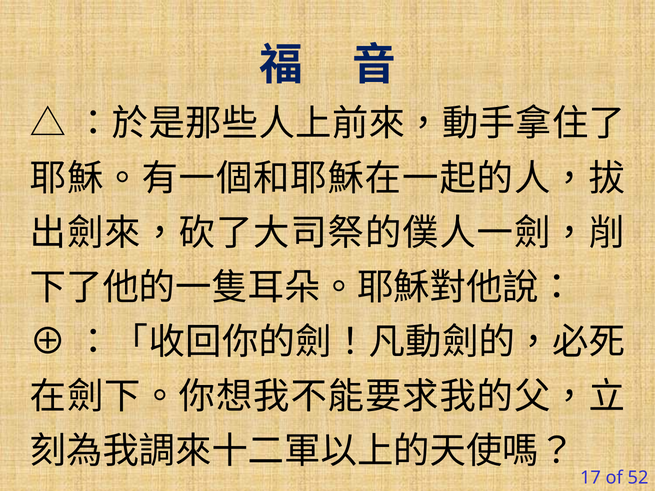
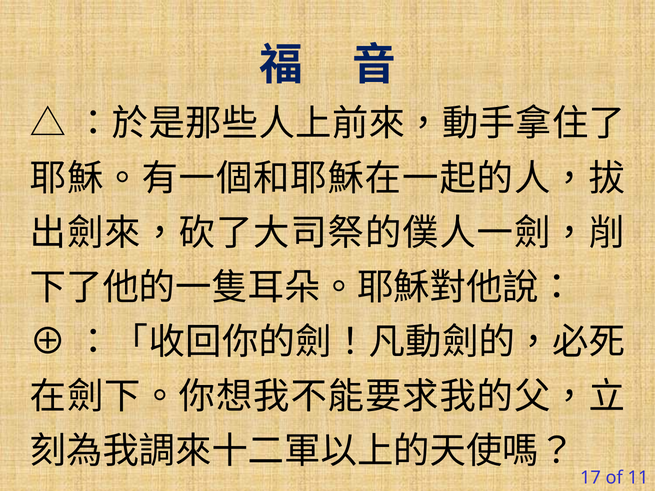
52: 52 -> 11 (638, 478)
